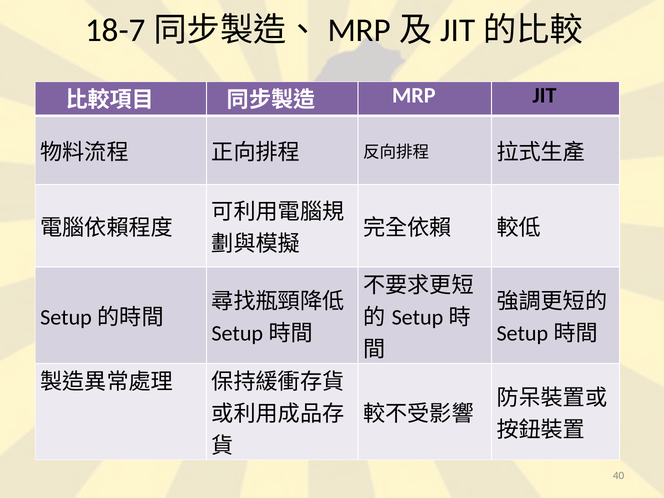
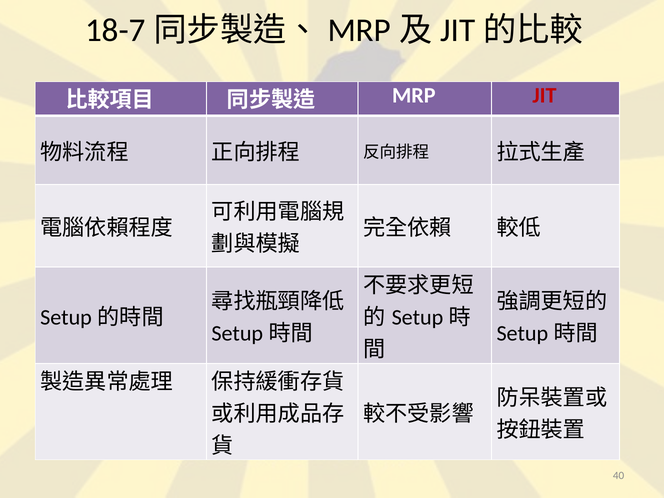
JIT colour: black -> red (544, 95)
